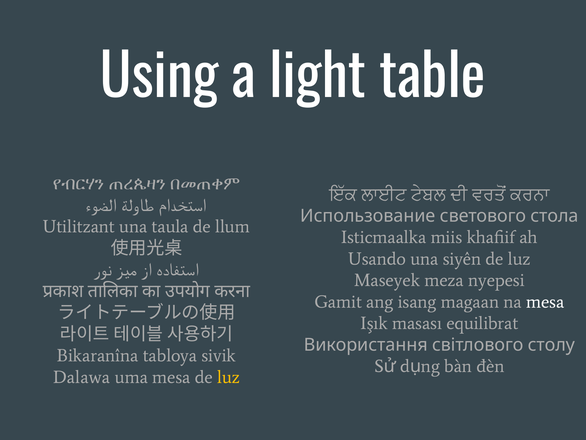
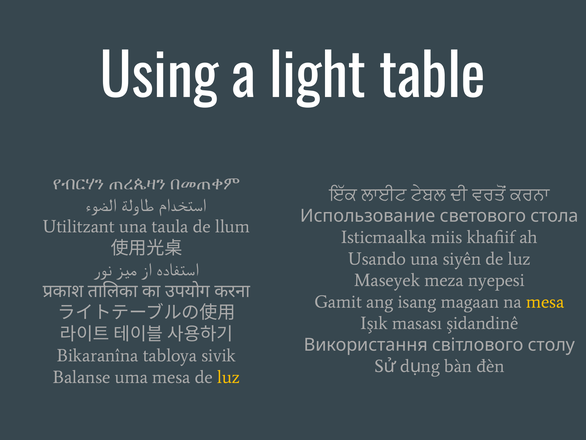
mesa colour: white -> yellow (545, 302)
equilibrat: equilibrat -> şidandinê (482, 323)
Dalawa: Dalawa -> Balanse (82, 377)
